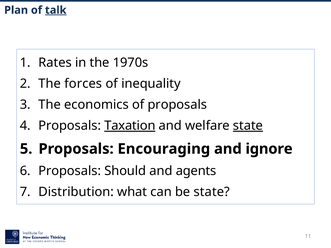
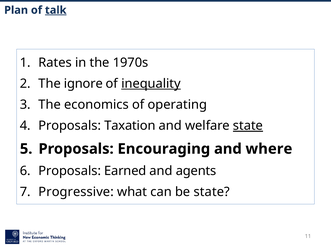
forces: forces -> ignore (83, 84)
inequality underline: none -> present (151, 84)
of proposals: proposals -> operating (177, 105)
Taxation underline: present -> none (130, 126)
ignore: ignore -> where (269, 149)
Should: Should -> Earned (125, 171)
Distribution: Distribution -> Progressive (76, 192)
